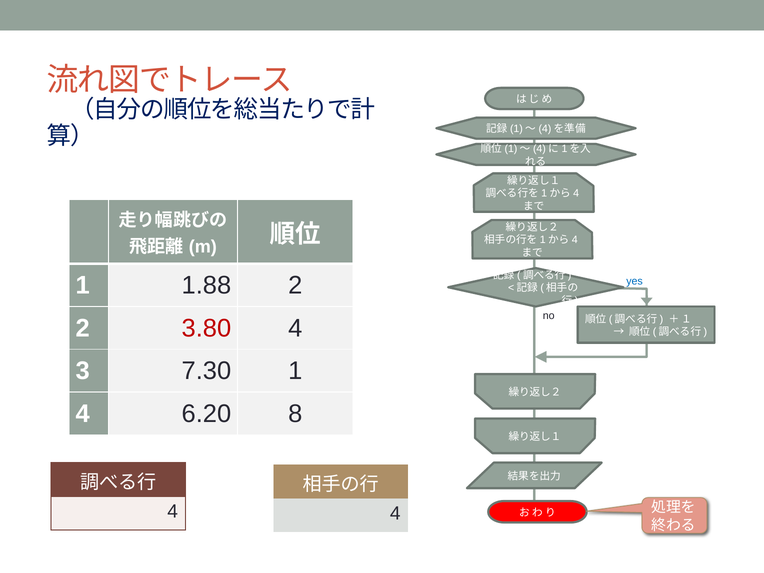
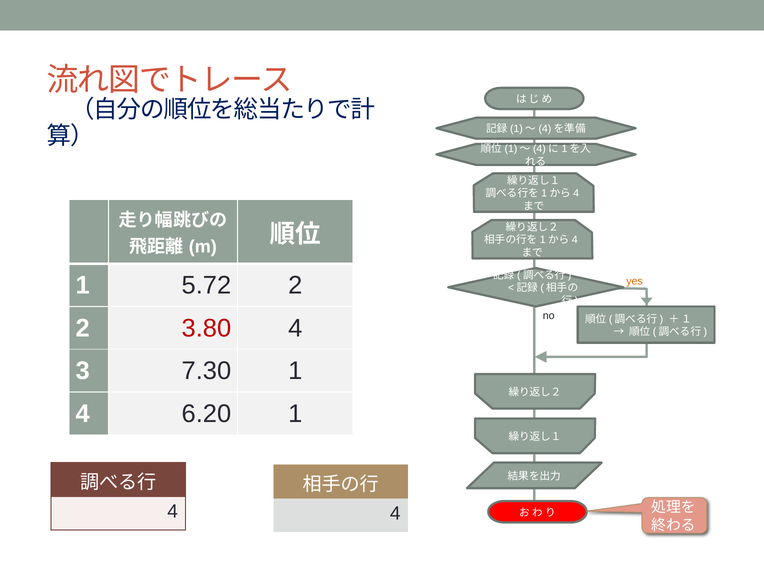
1.88: 1.88 -> 5.72 (206, 286)
yes colour: blue -> orange (635, 281)
6.20 8: 8 -> 1 (295, 414)
